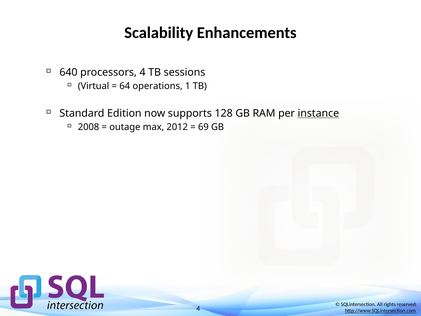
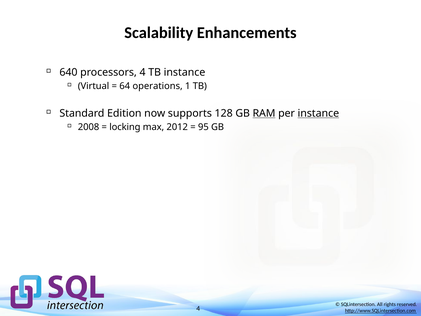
TB sessions: sessions -> instance (185, 72)
RAM underline: none -> present (264, 113)
outage: outage -> locking (125, 127)
69: 69 -> 95 (203, 127)
